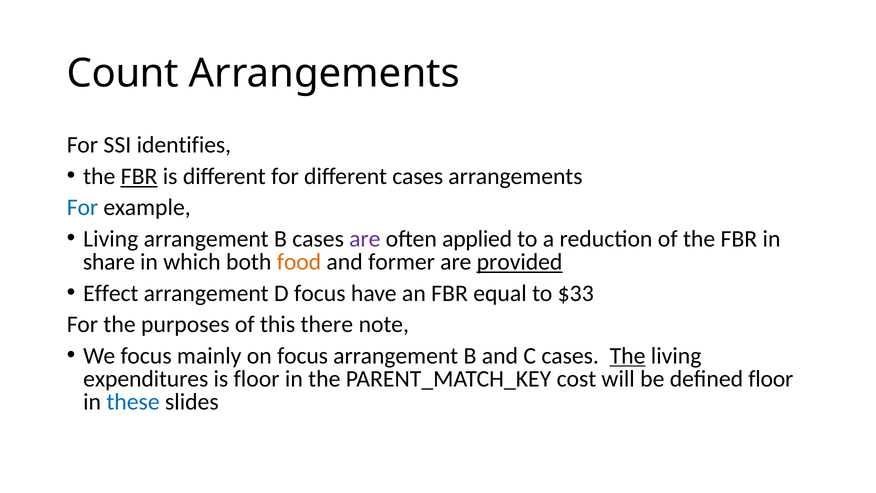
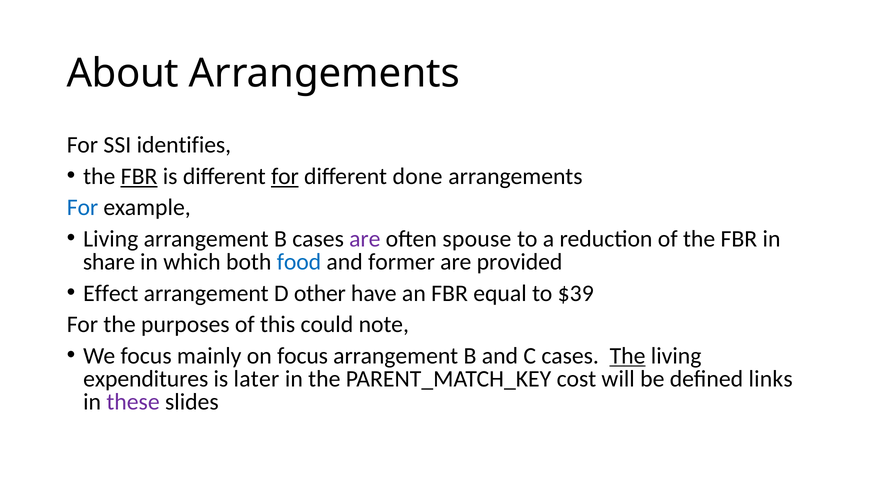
Count: Count -> About (123, 74)
for underline: none -> present (285, 176)
different cases: cases -> done (418, 176)
applied: applied -> spouse (477, 239)
food colour: orange -> blue (299, 262)
provided underline: present -> none (520, 262)
D focus: focus -> other (320, 293)
$33: $33 -> $39 (576, 293)
there: there -> could (327, 324)
is floor: floor -> later (256, 379)
defined floor: floor -> links (771, 379)
these colour: blue -> purple (133, 402)
